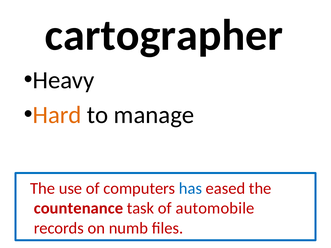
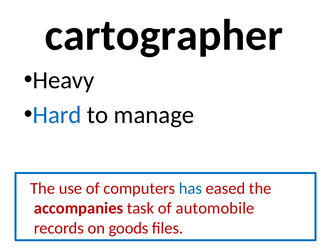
Hard colour: orange -> blue (57, 115)
countenance: countenance -> accompanies (79, 208)
numb: numb -> goods (128, 228)
